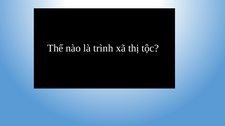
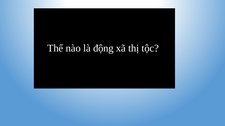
trình: trình -> động (103, 48)
